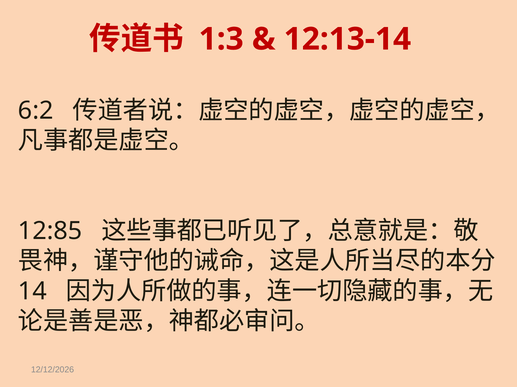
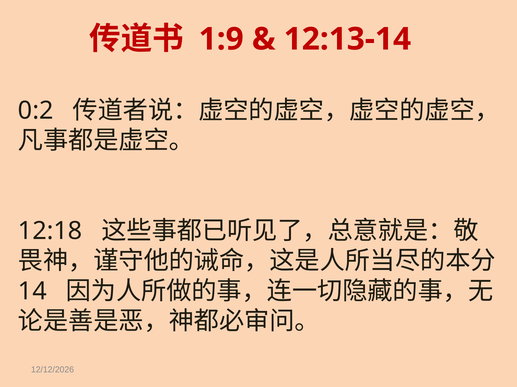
1:3: 1:3 -> 1:9 (221, 39)
6:2: 6:2 -> 0:2 (36, 111)
12:85: 12:85 -> 12:18 (50, 231)
